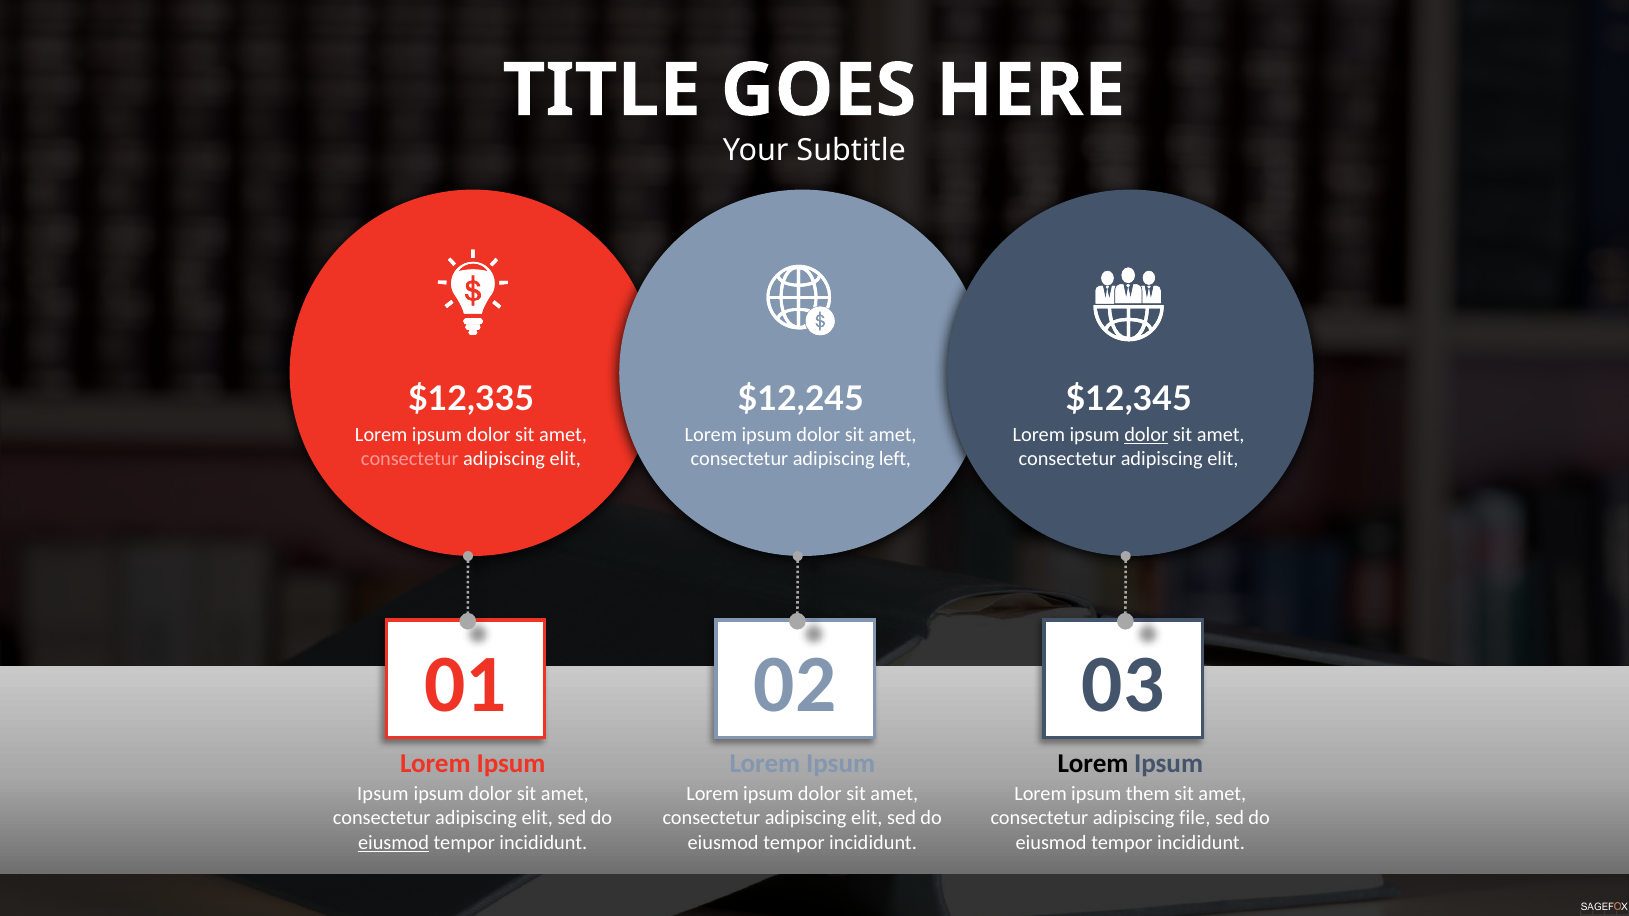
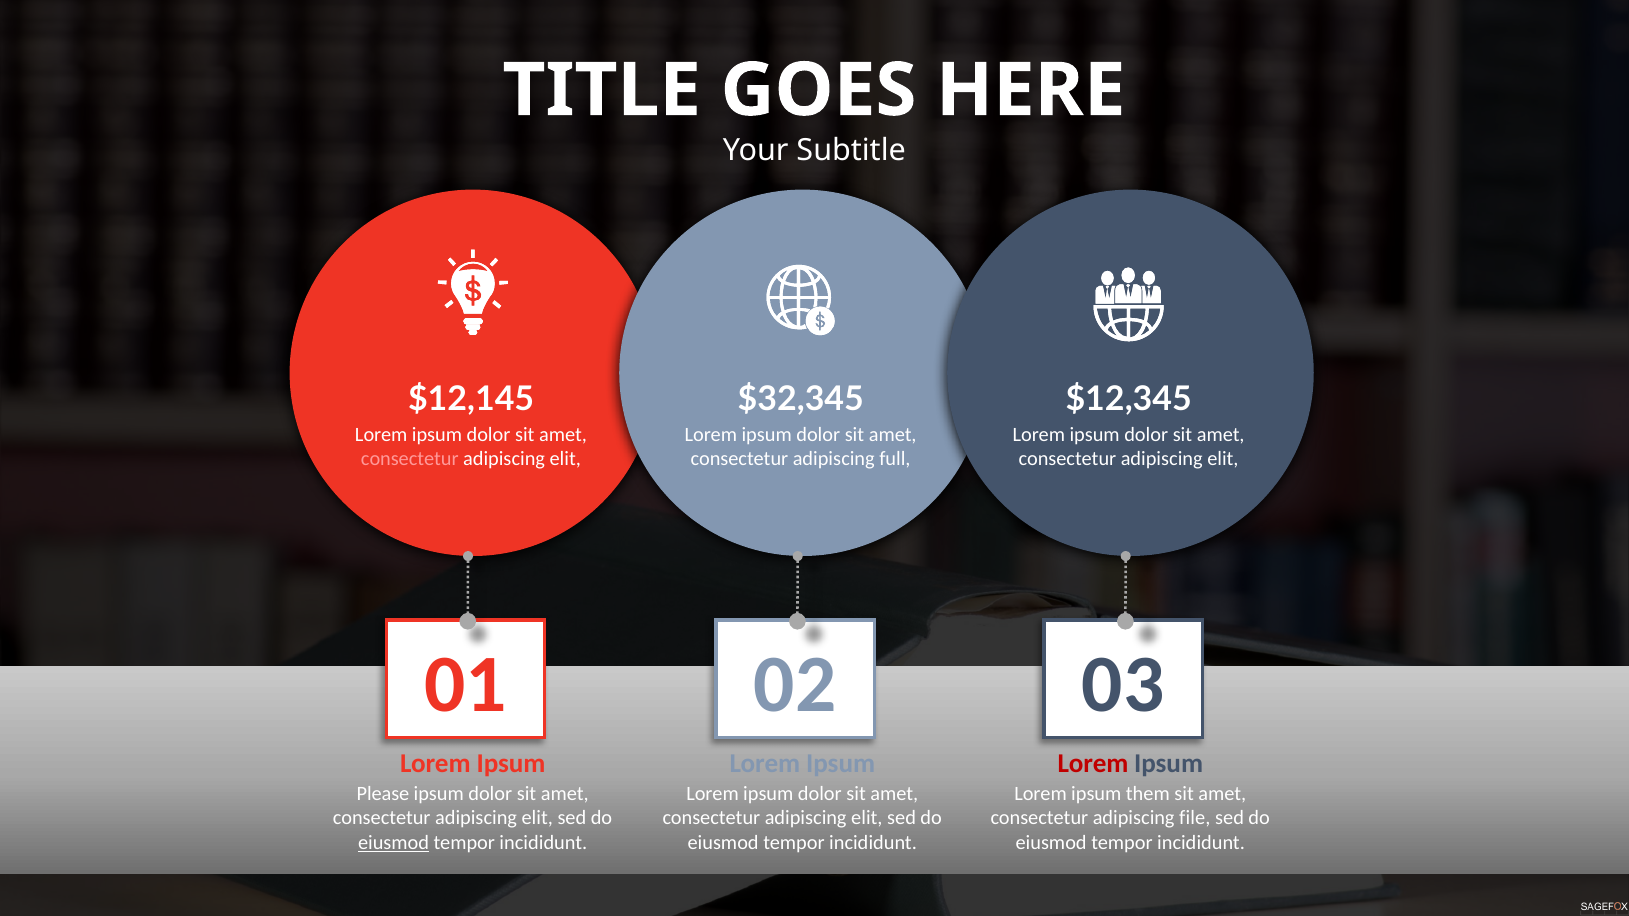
$12,335: $12,335 -> $12,145 (471, 399)
$12,245: $12,245 -> $32,345 (801, 399)
dolor underline: present -> none (1146, 435)
left: left -> full (895, 459)
Lorem colour: black -> red (1093, 764)
Ipsum: Ipsum -> Please (383, 794)
